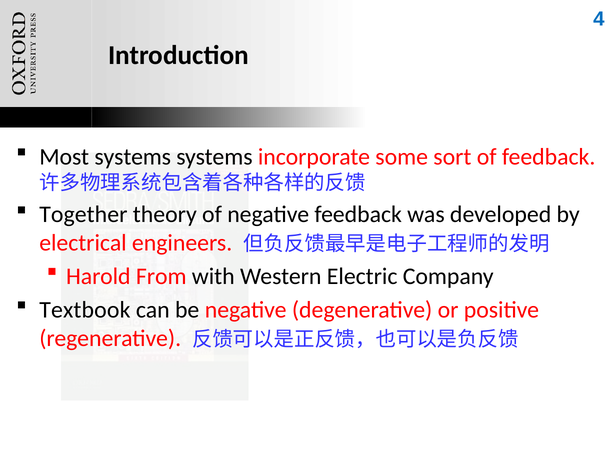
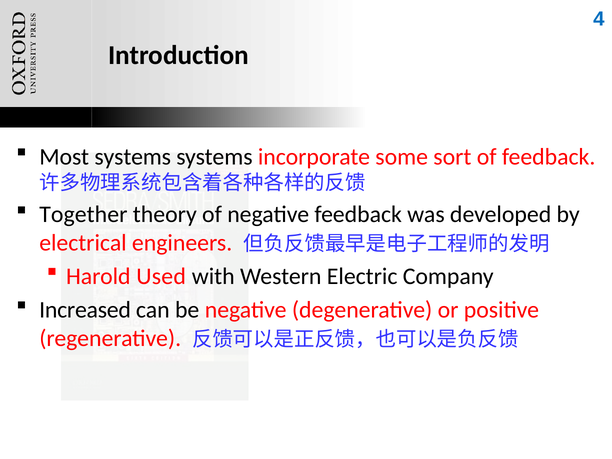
From: From -> Used (161, 276)
Textbook: Textbook -> Increased (85, 310)
